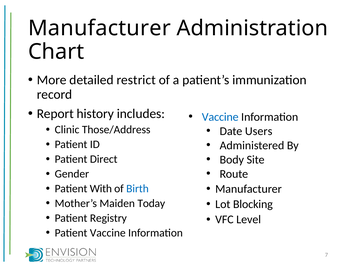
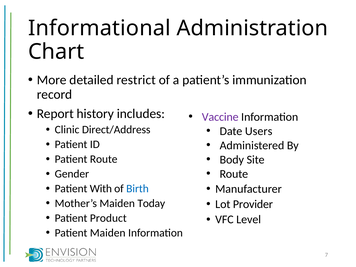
Manufacturer: Manufacturer -> Informational (99, 28)
Vaccine colour: blue -> purple (220, 117)
Those/Address: Those/Address -> Direct/Address (116, 130)
Patient Direct: Direct -> Route (104, 159)
Blocking: Blocking -> Provider (253, 204)
Registry: Registry -> Product (108, 218)
Patient Vaccine: Vaccine -> Maiden (108, 233)
